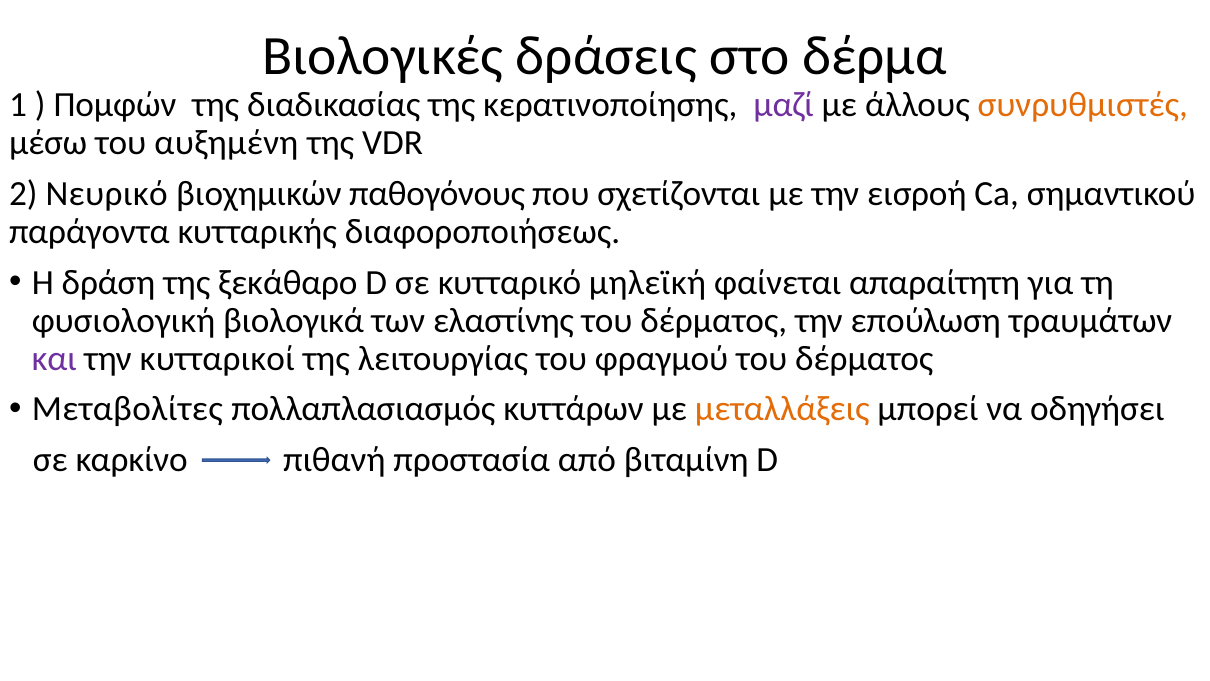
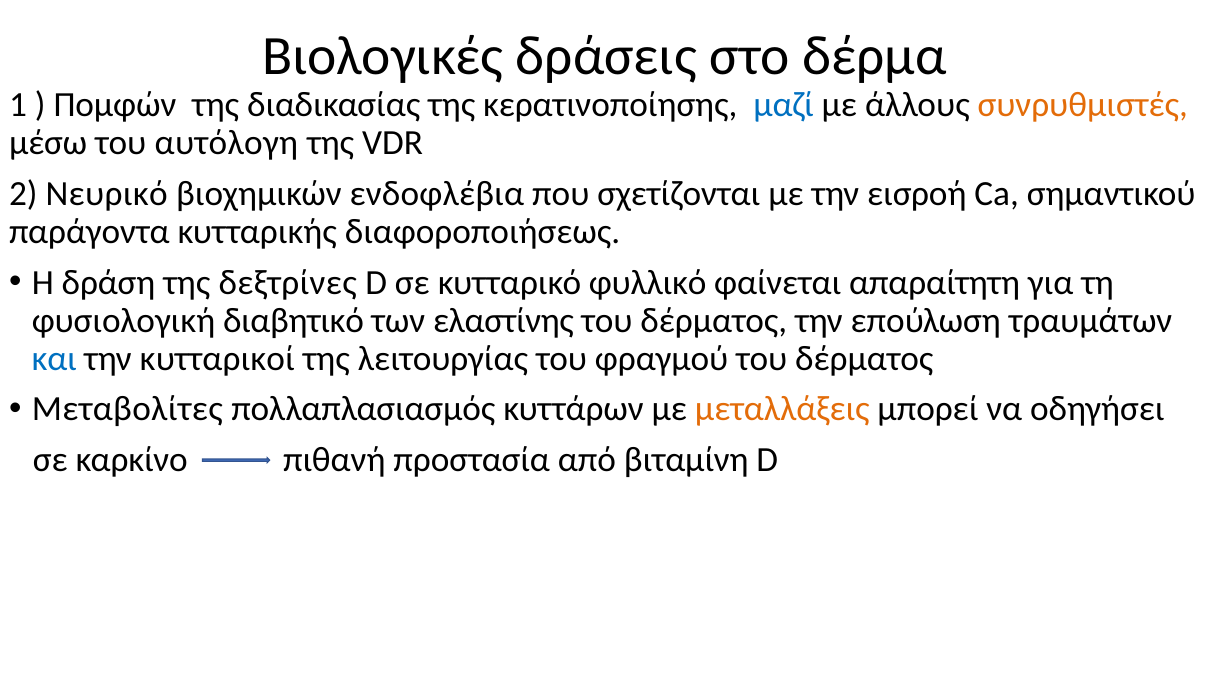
μαζί colour: purple -> blue (784, 105)
αυξημένη: αυξημένη -> αυτόλογη (226, 143)
παθογόνους: παθογόνους -> ενδοφλέβια (437, 194)
ξεκάθαρο: ξεκάθαρο -> δεξτρίνες (288, 282)
μηλεϊκή: μηλεϊκή -> φυλλικό (648, 282)
βιολογικά: βιολογικά -> διαβητικό (294, 320)
και colour: purple -> blue (54, 358)
